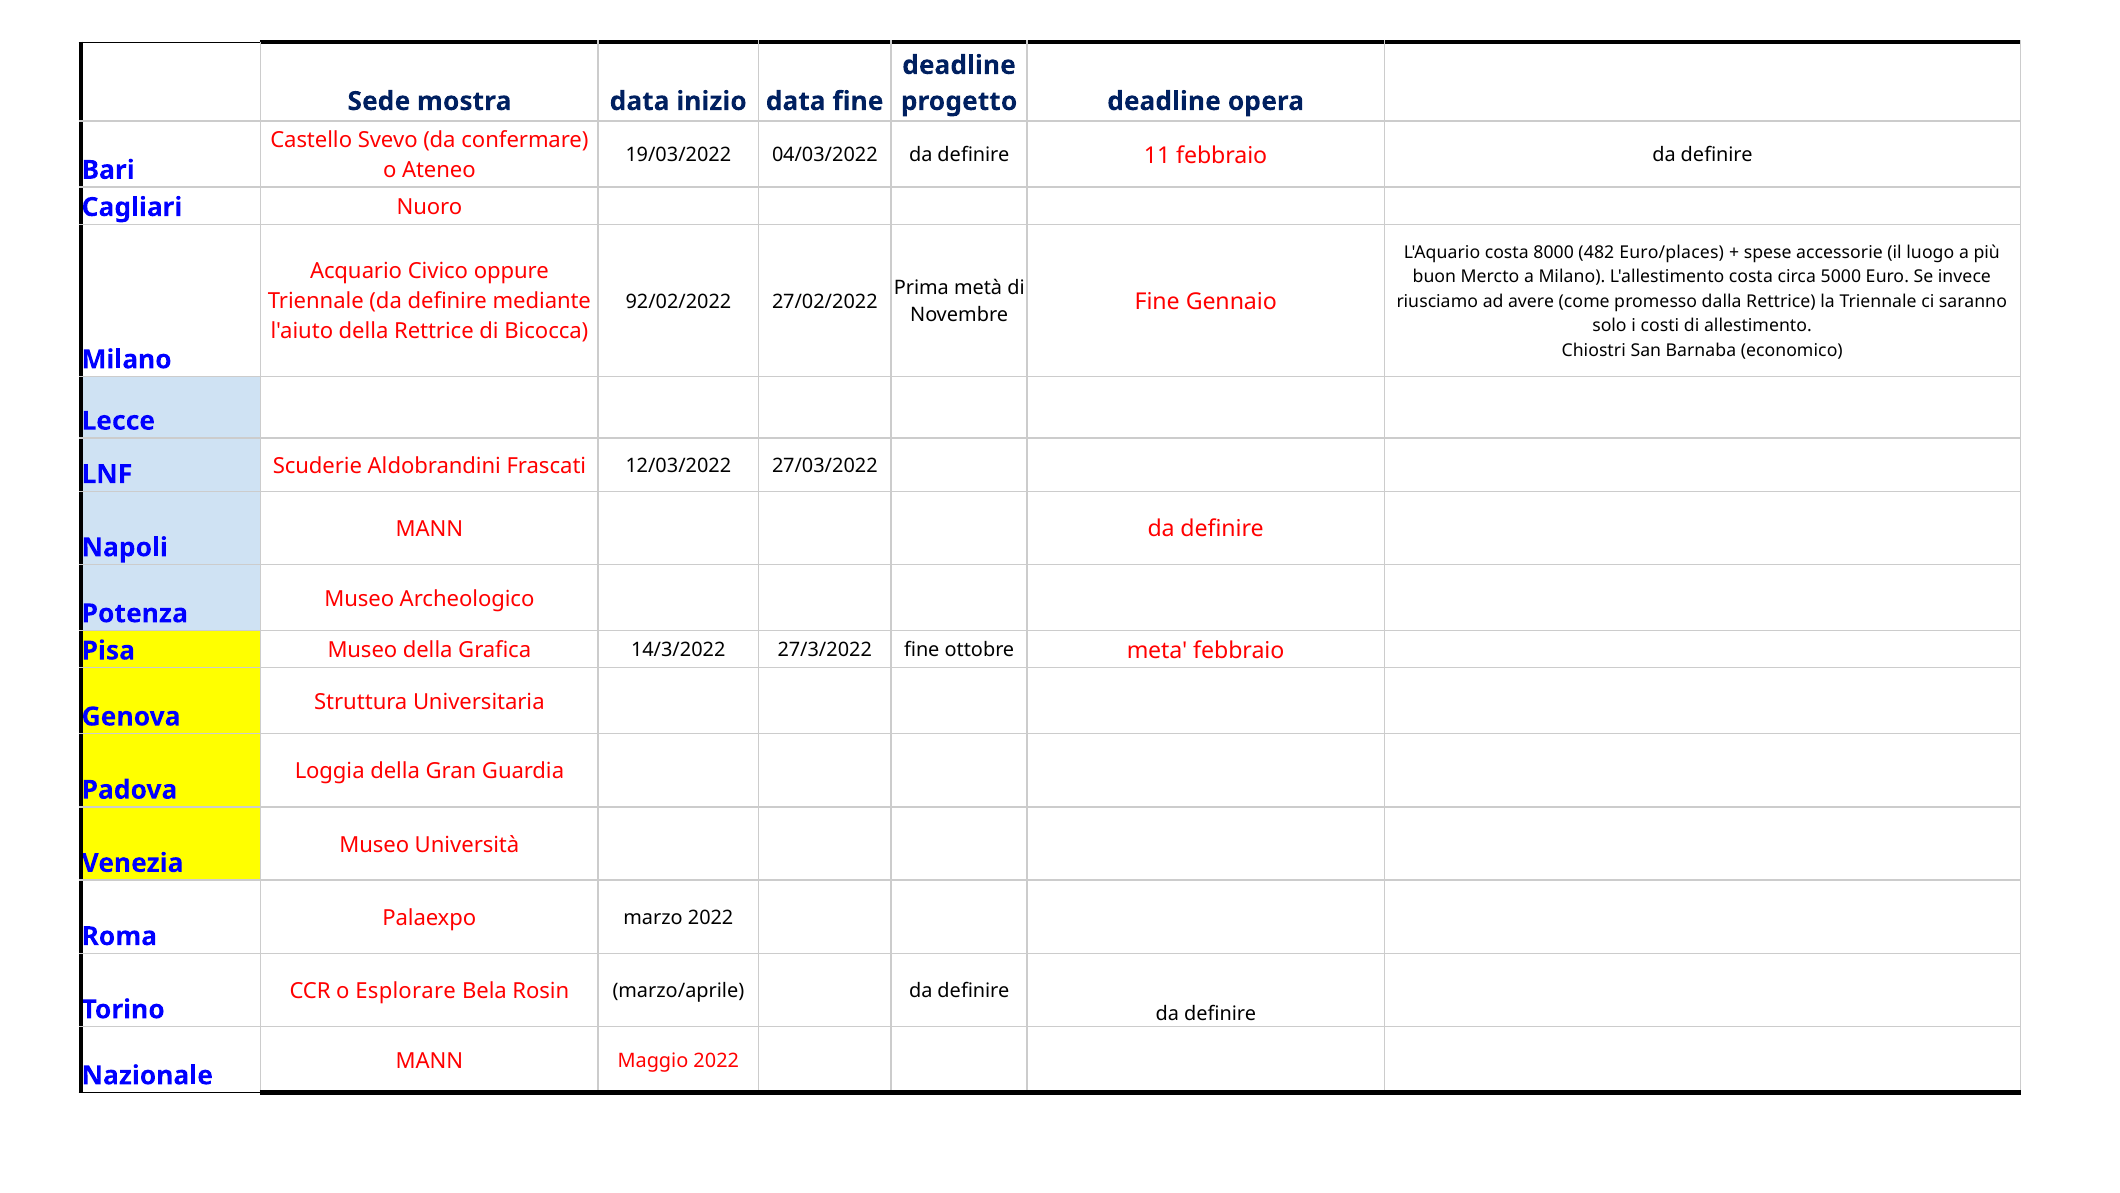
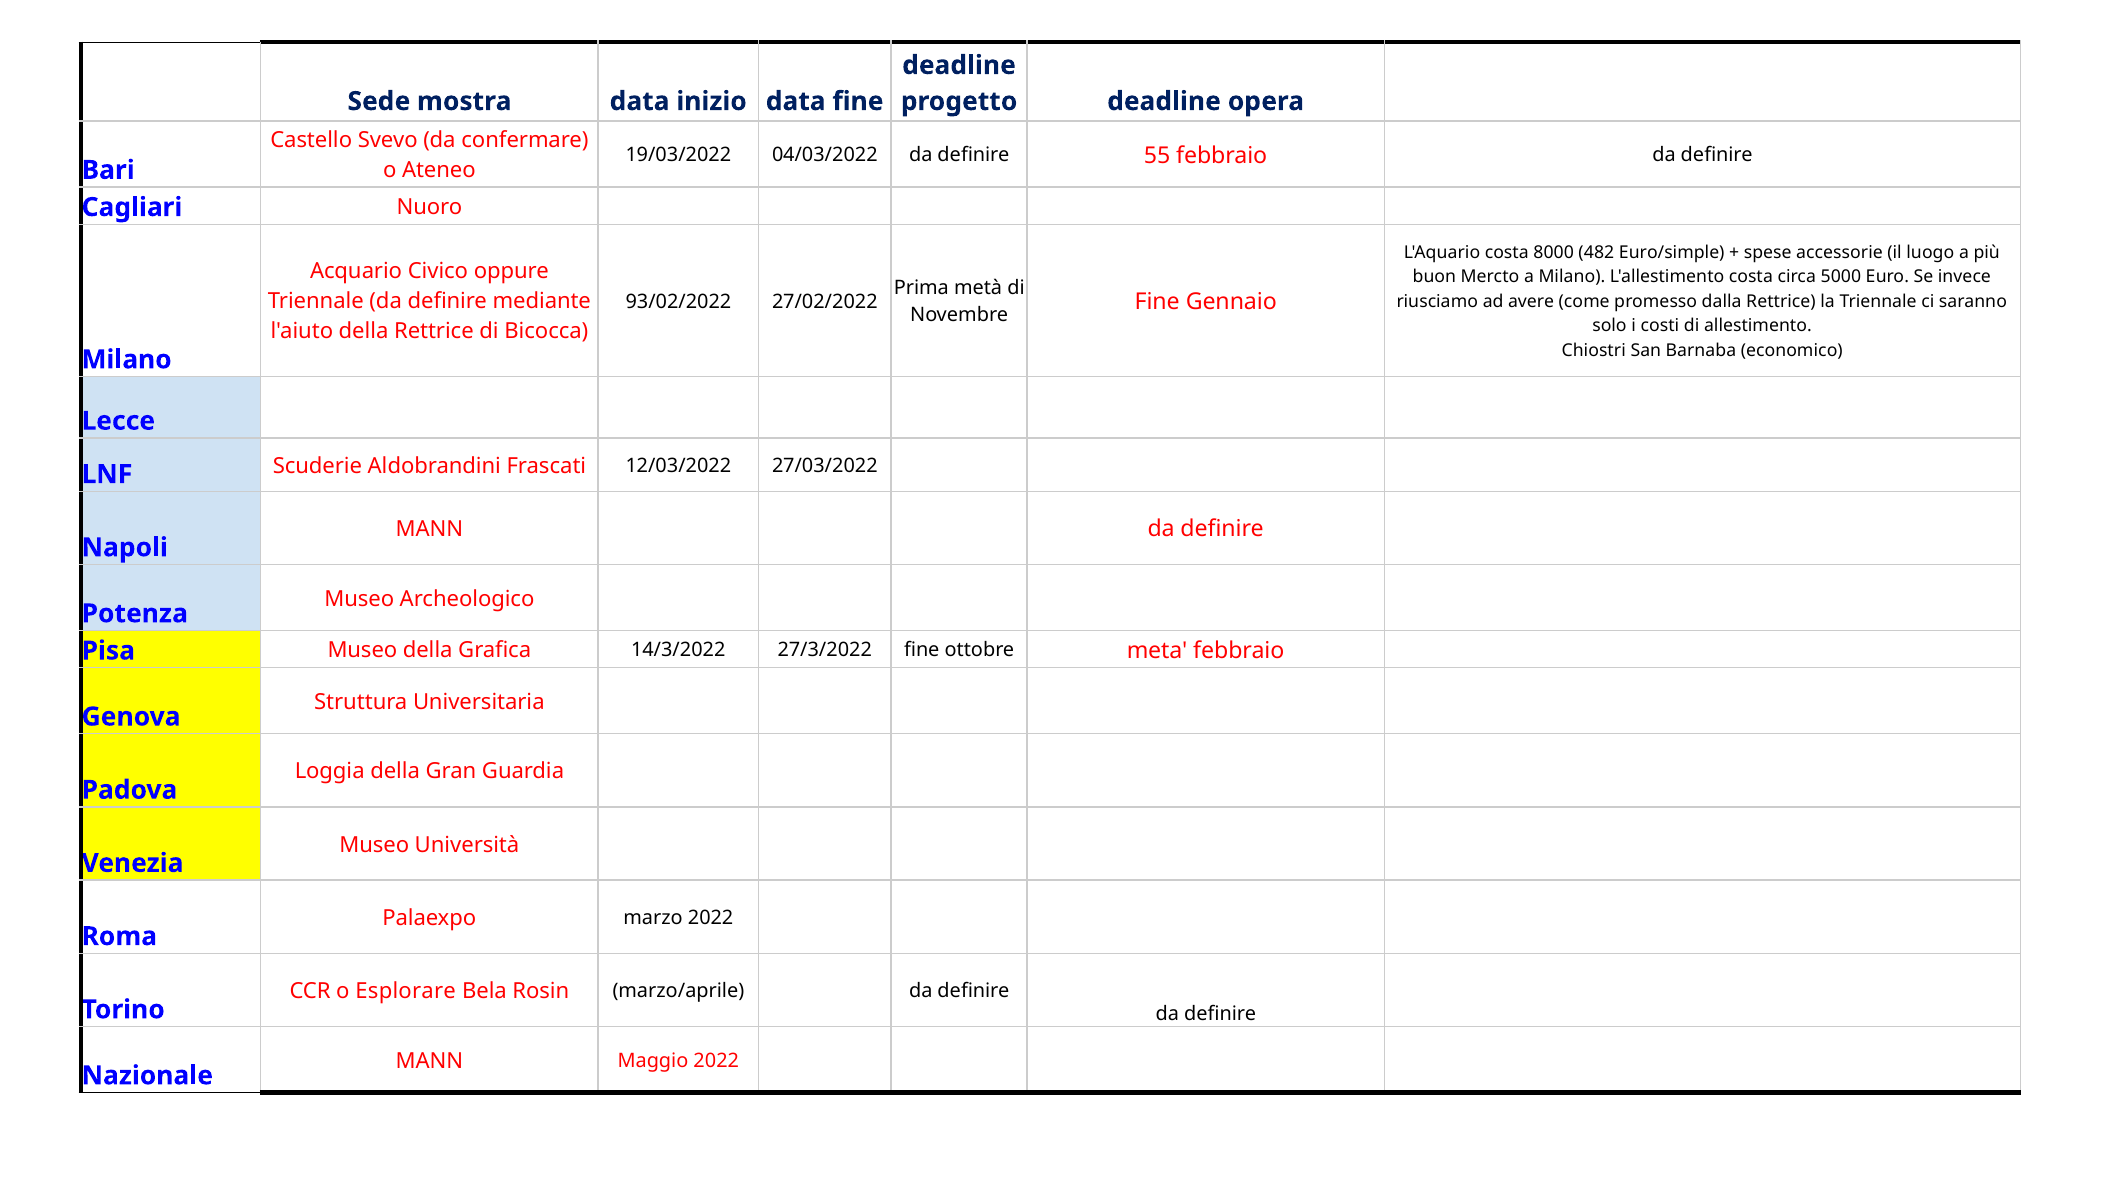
11: 11 -> 55 (1157, 155)
Euro/places: Euro/places -> Euro/simple (1672, 253)
92/02/2022: 92/02/2022 -> 93/02/2022 (678, 301)
